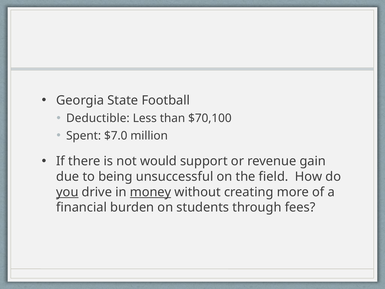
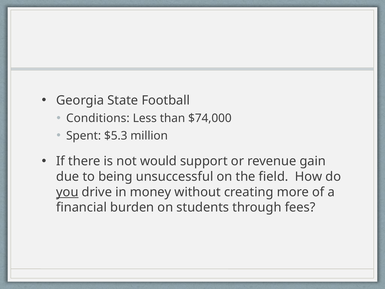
Deductible: Deductible -> Conditions (98, 118)
$70,100: $70,100 -> $74,000 (210, 118)
$7.0: $7.0 -> $5.3 (116, 136)
money underline: present -> none (151, 192)
